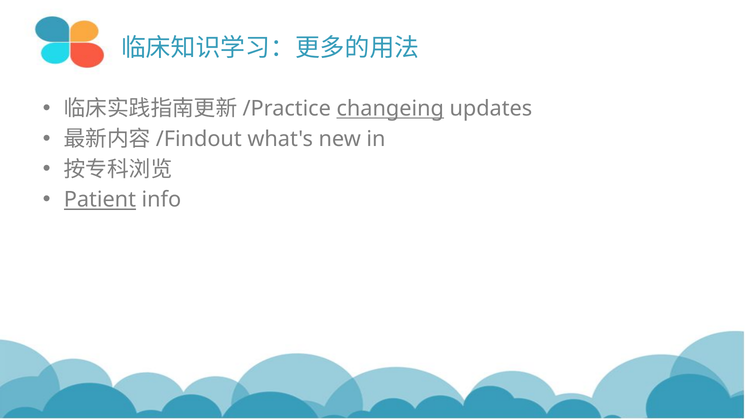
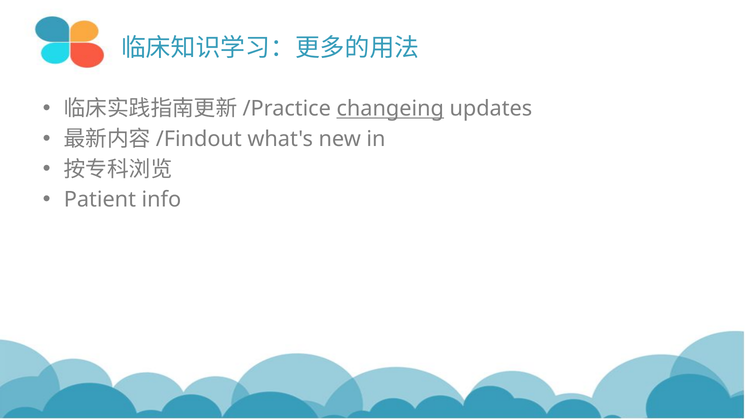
Patient underline: present -> none (100, 200)
